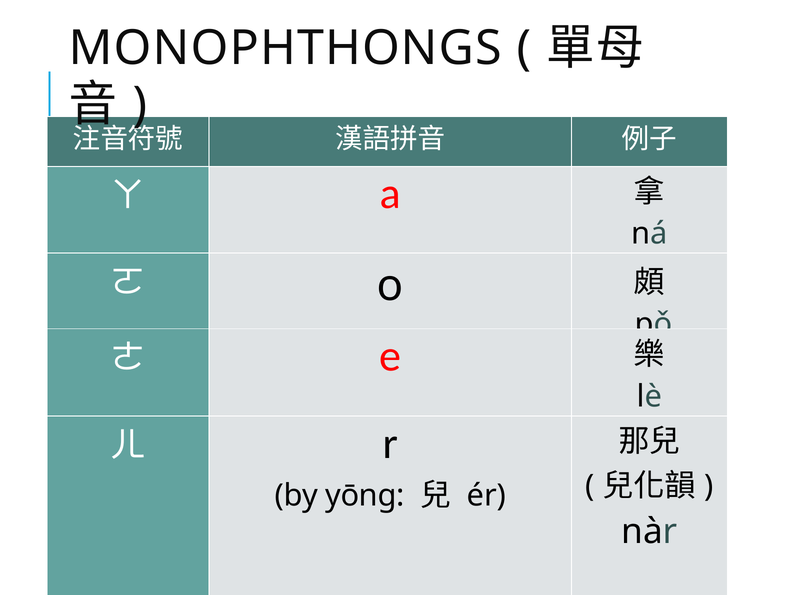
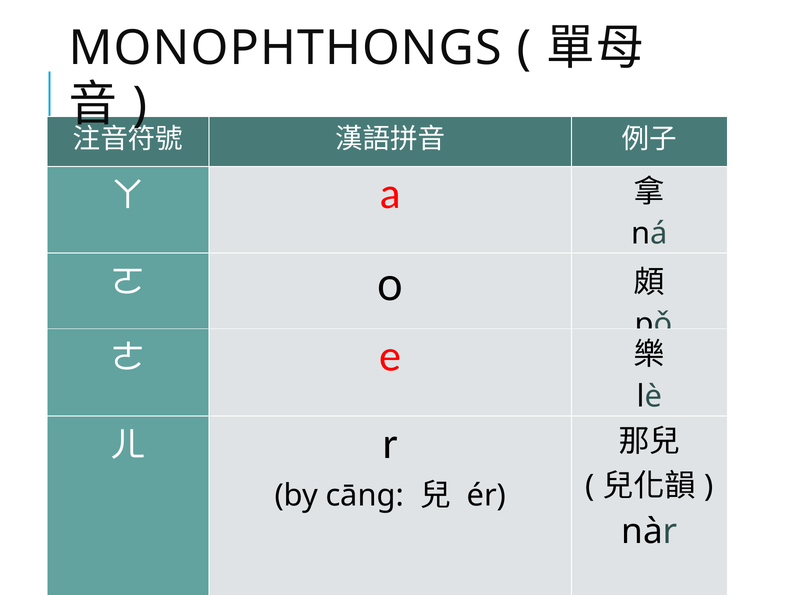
yōng: yōng -> cāng (365, 495)
